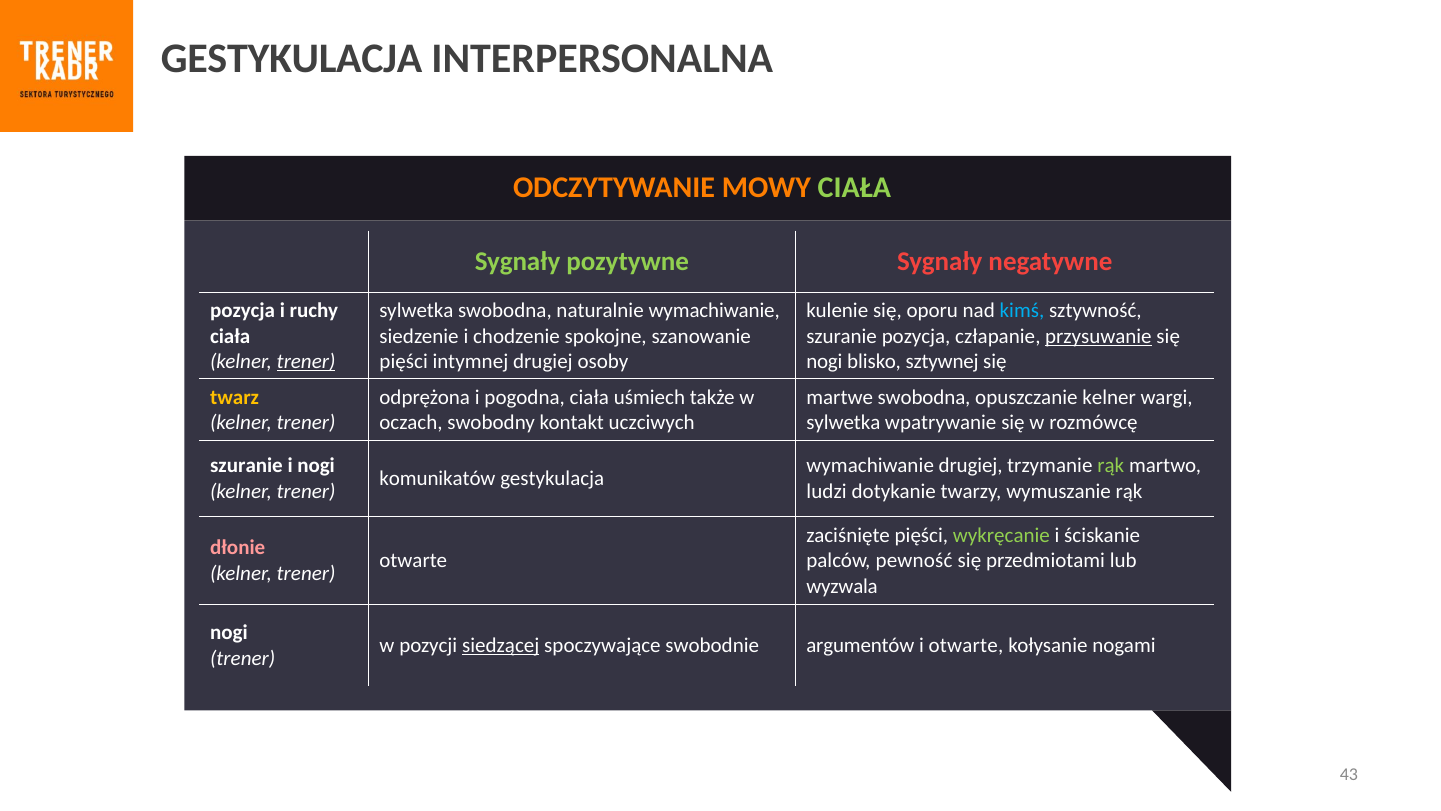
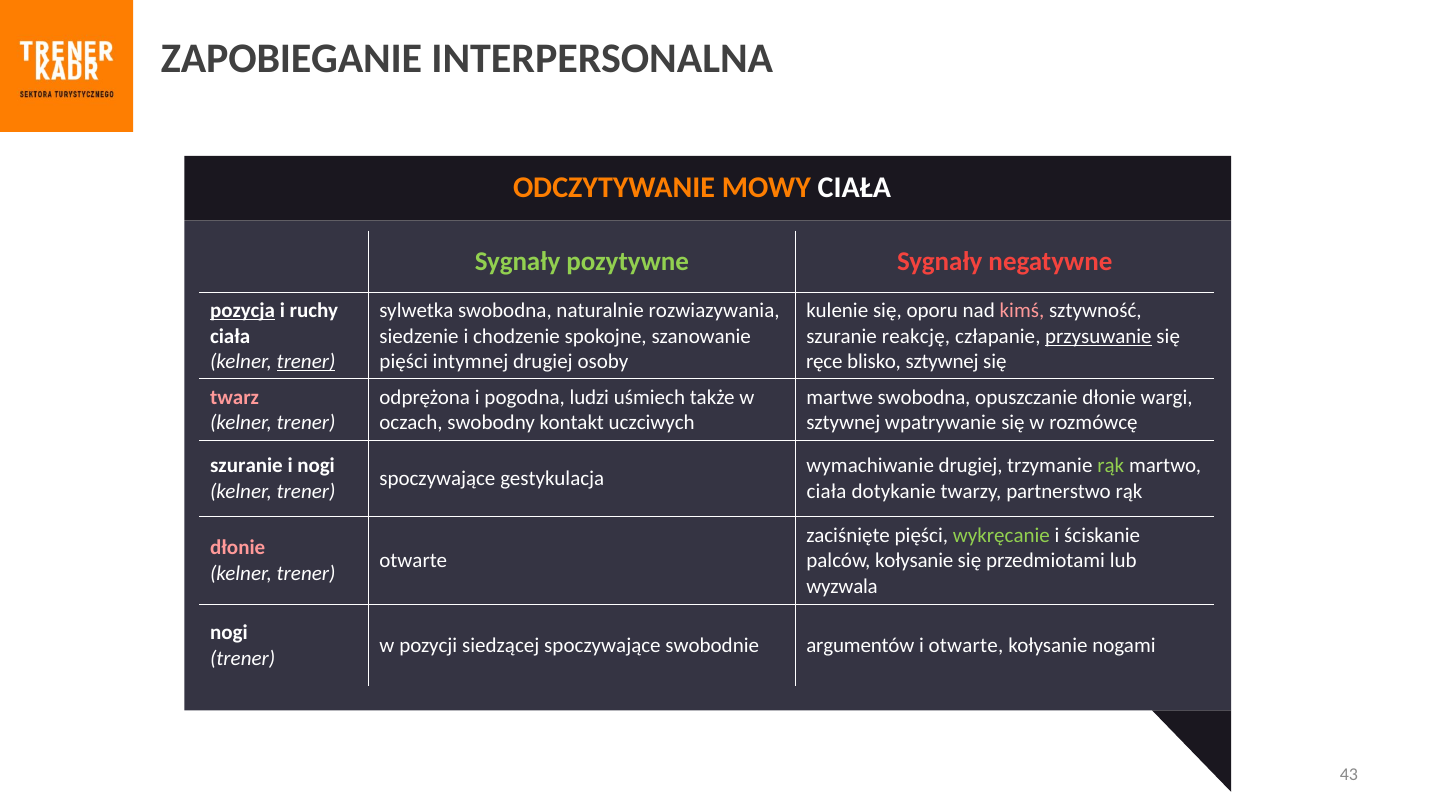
GESTYKULACJA: GESTYKULACJA -> ZAPOBIEGANIE (291, 59)
CIAŁA colour: light green -> white (854, 188)
pozycja underline: none -> present (243, 310)
naturalnie wymachiwanie: wymachiwanie -> rozwiazywania (714, 310)
kimś colour: light blue -> pink (1022, 310)
szuranie pozycja: pozycja -> reakcję (916, 336)
nogi: nogi -> ręce (824, 362)
twarz colour: yellow -> pink (235, 397)
pogodna ciała: ciała -> ludzi (589, 397)
opuszczanie kelner: kelner -> dłonie (1109, 397)
sylwetka: sylwetka -> sztywnej (843, 423)
komunikatów: komunikatów -> spoczywające (437, 479)
ludzi: ludzi -> ciała (826, 491)
wymuszanie: wymuszanie -> partnerstwo (1059, 491)
palców pewność: pewność -> kołysanie (914, 561)
siedzącej underline: present -> none (501, 645)
